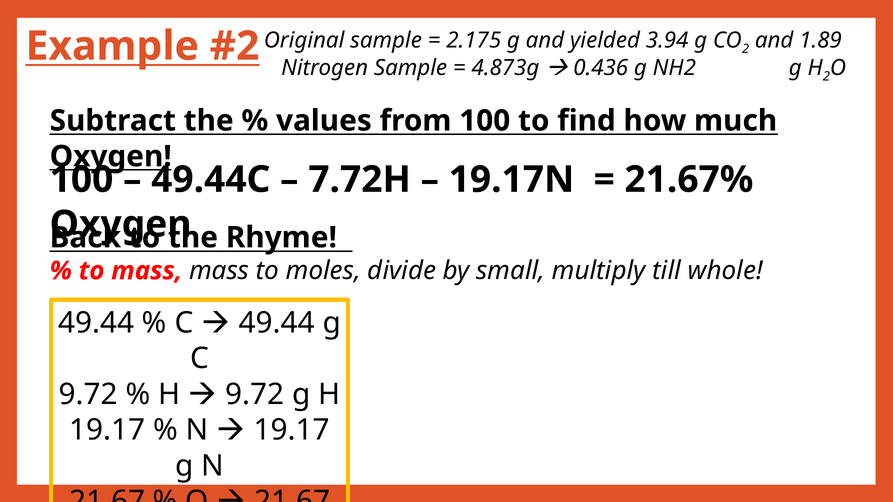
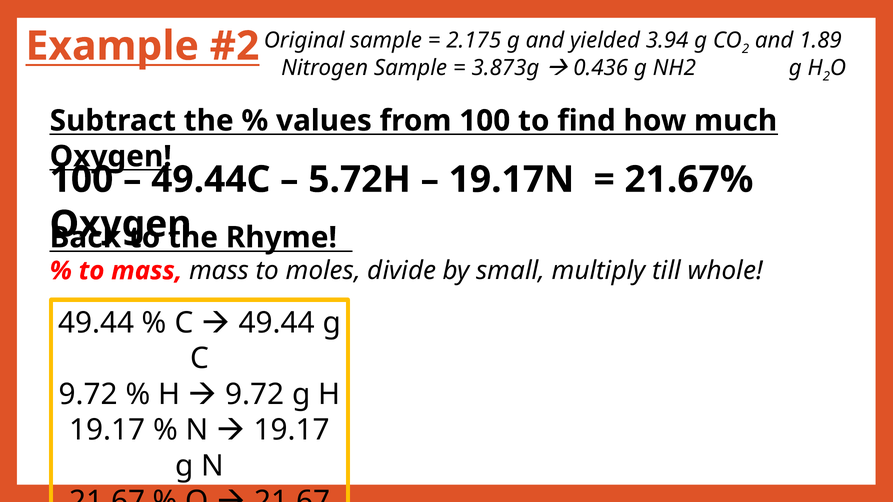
4.873g: 4.873g -> 3.873g (505, 68)
7.72H: 7.72H -> 5.72H (360, 180)
